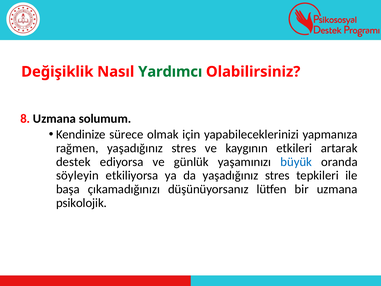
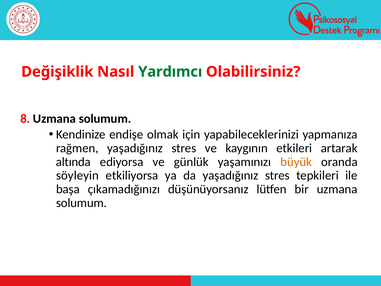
sürece: sürece -> endişe (126, 134)
destek: destek -> altında (73, 162)
büyük colour: blue -> orange (296, 162)
psikolojik: psikolojik -> solumum (81, 203)
